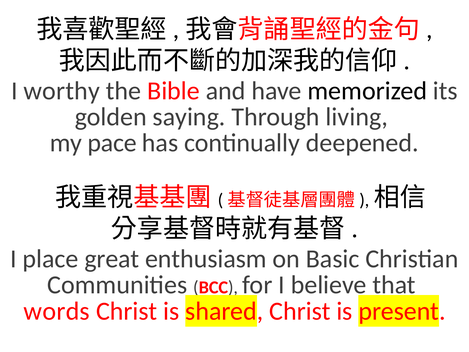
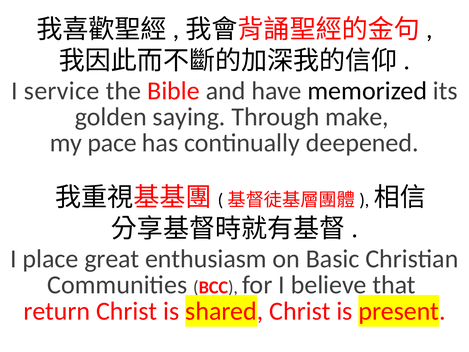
worthy: worthy -> service (62, 91)
living: living -> make (357, 117)
words: words -> return (57, 311)
